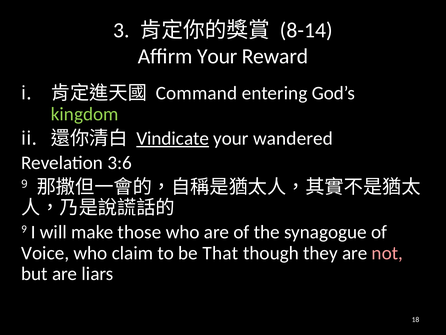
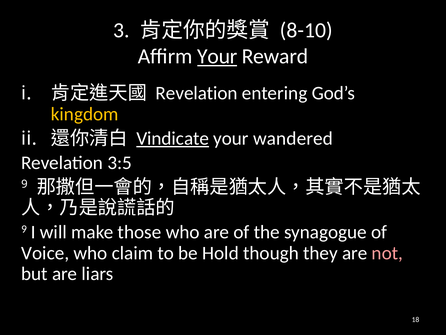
8-14: 8-14 -> 8-10 (306, 30)
Your underline: none -> present (217, 56)
Command: Command -> Revelation (197, 93)
kingdom colour: light green -> yellow (85, 114)
3:6: 3:6 -> 3:5 (120, 163)
That: That -> Hold (220, 253)
